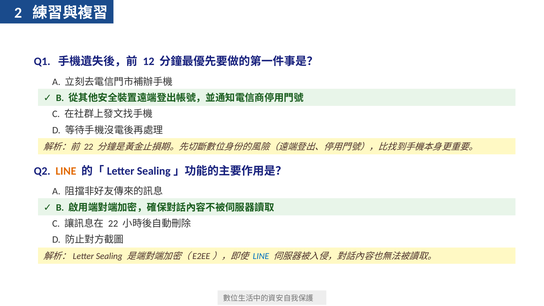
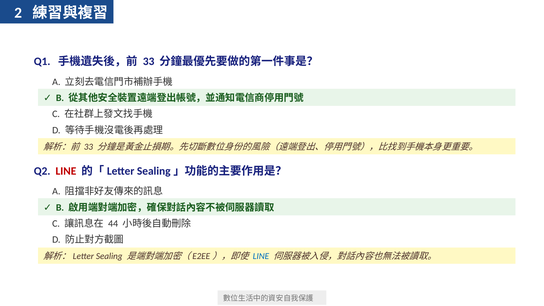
12: 12 -> 33 (149, 62)
22: 22 -> 33 (88, 147)
LINE colour: orange -> red (66, 171)
22: 22 -> 44 (113, 224)
